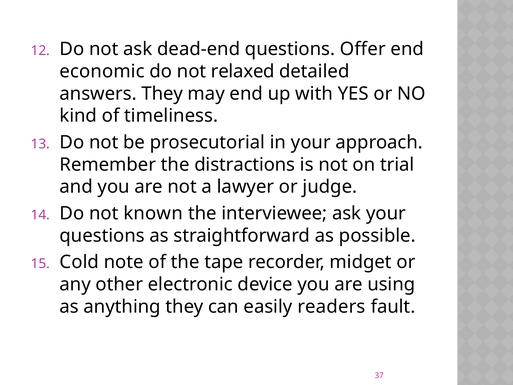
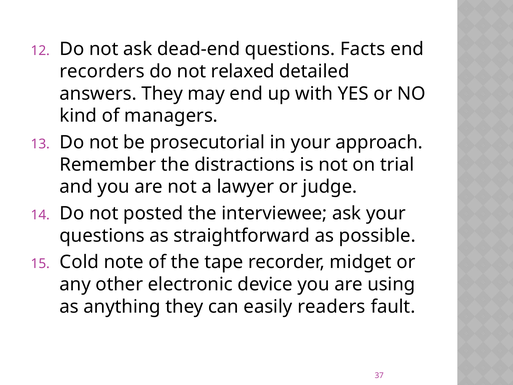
Offer: Offer -> Facts (363, 49)
economic: economic -> recorders (102, 71)
timeliness: timeliness -> managers (171, 116)
known: known -> posted (153, 213)
